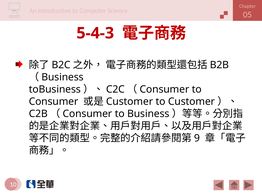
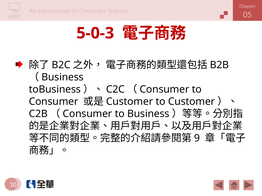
5-4-3: 5-4-3 -> 5-0-3 (95, 33)
